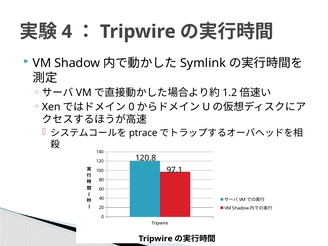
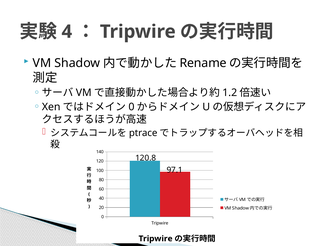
Symlink: Symlink -> Rename (203, 63)
